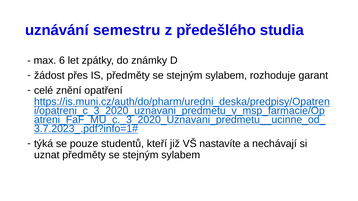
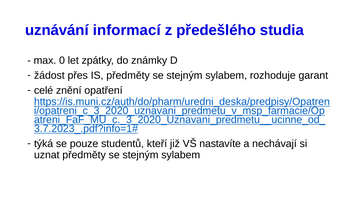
semestru: semestru -> informací (127, 30)
6: 6 -> 0 (62, 61)
